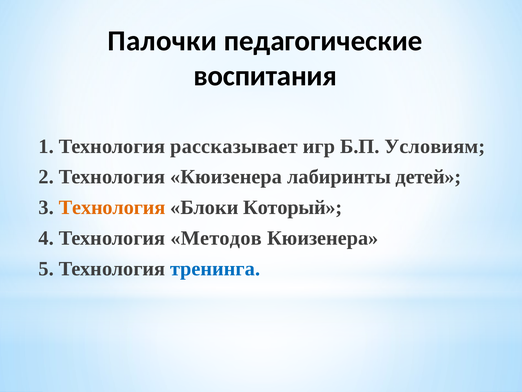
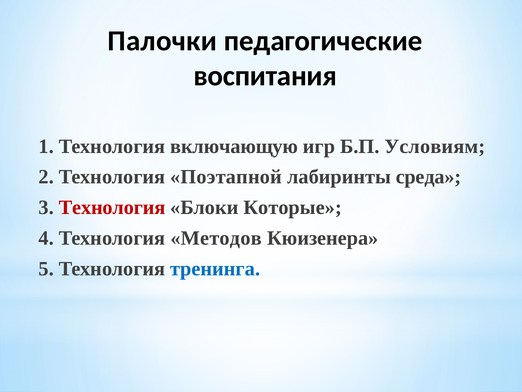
рассказывает: рассказывает -> включающую (234, 146)
Технология Кюизенера: Кюизенера -> Поэтапной (226, 177)
детей: детей -> среда (428, 177)
Технология colour: orange -> red (112, 207)
Который: Который -> Которые (293, 207)
